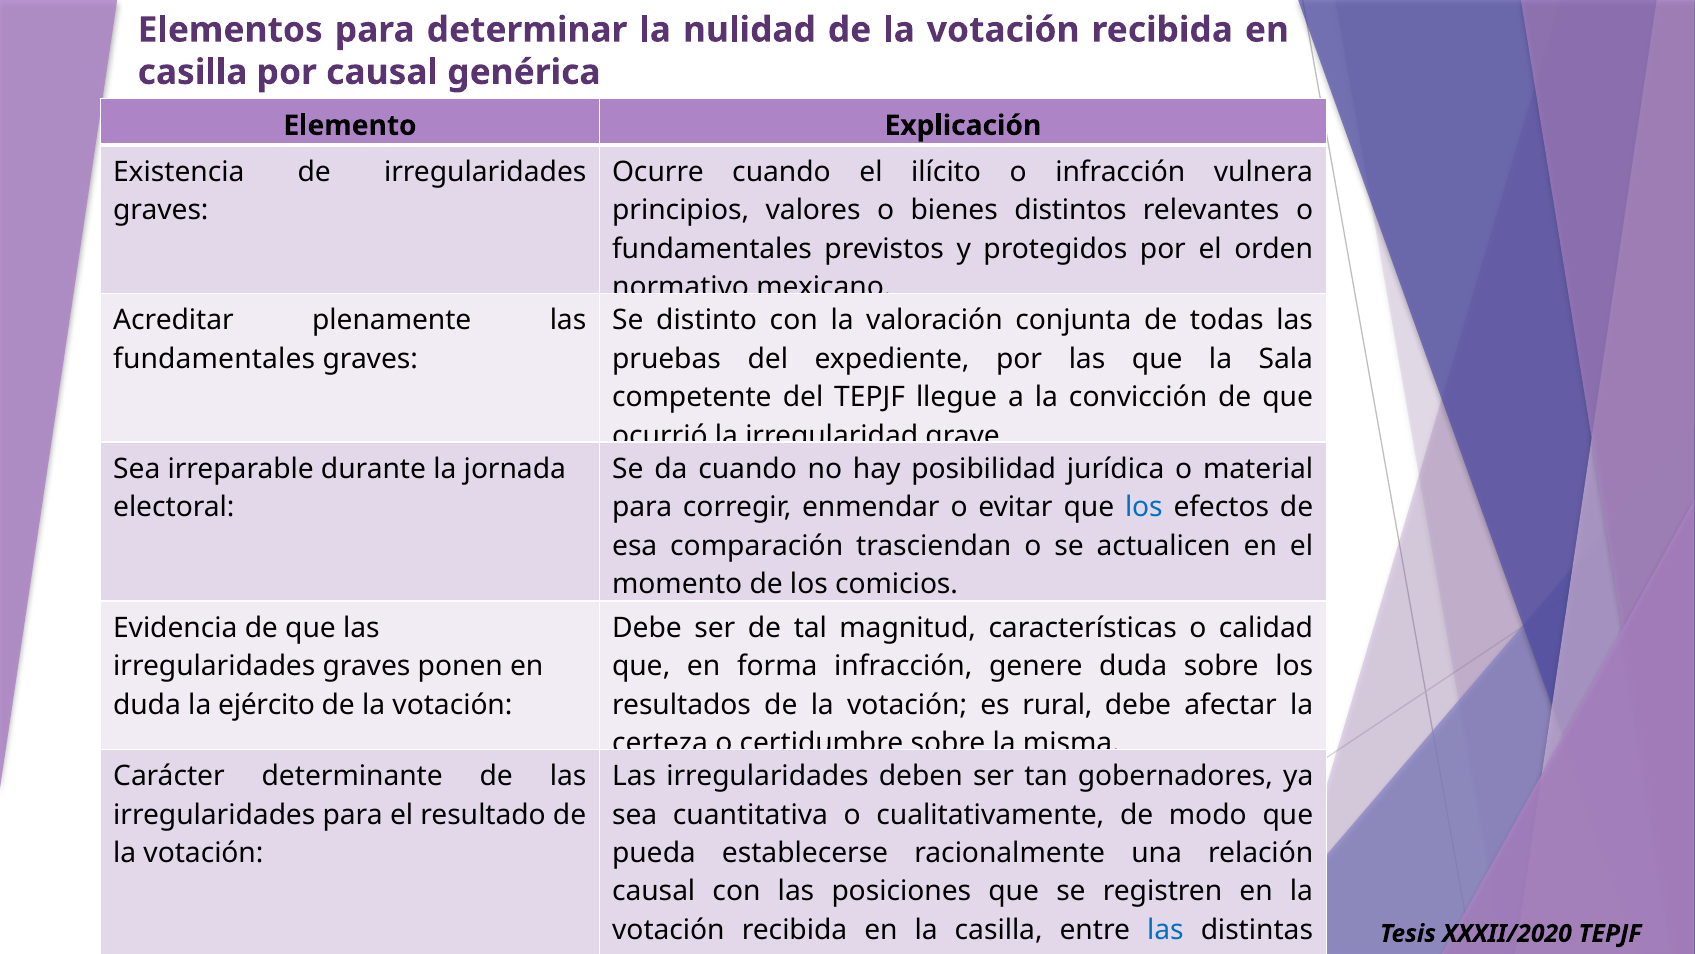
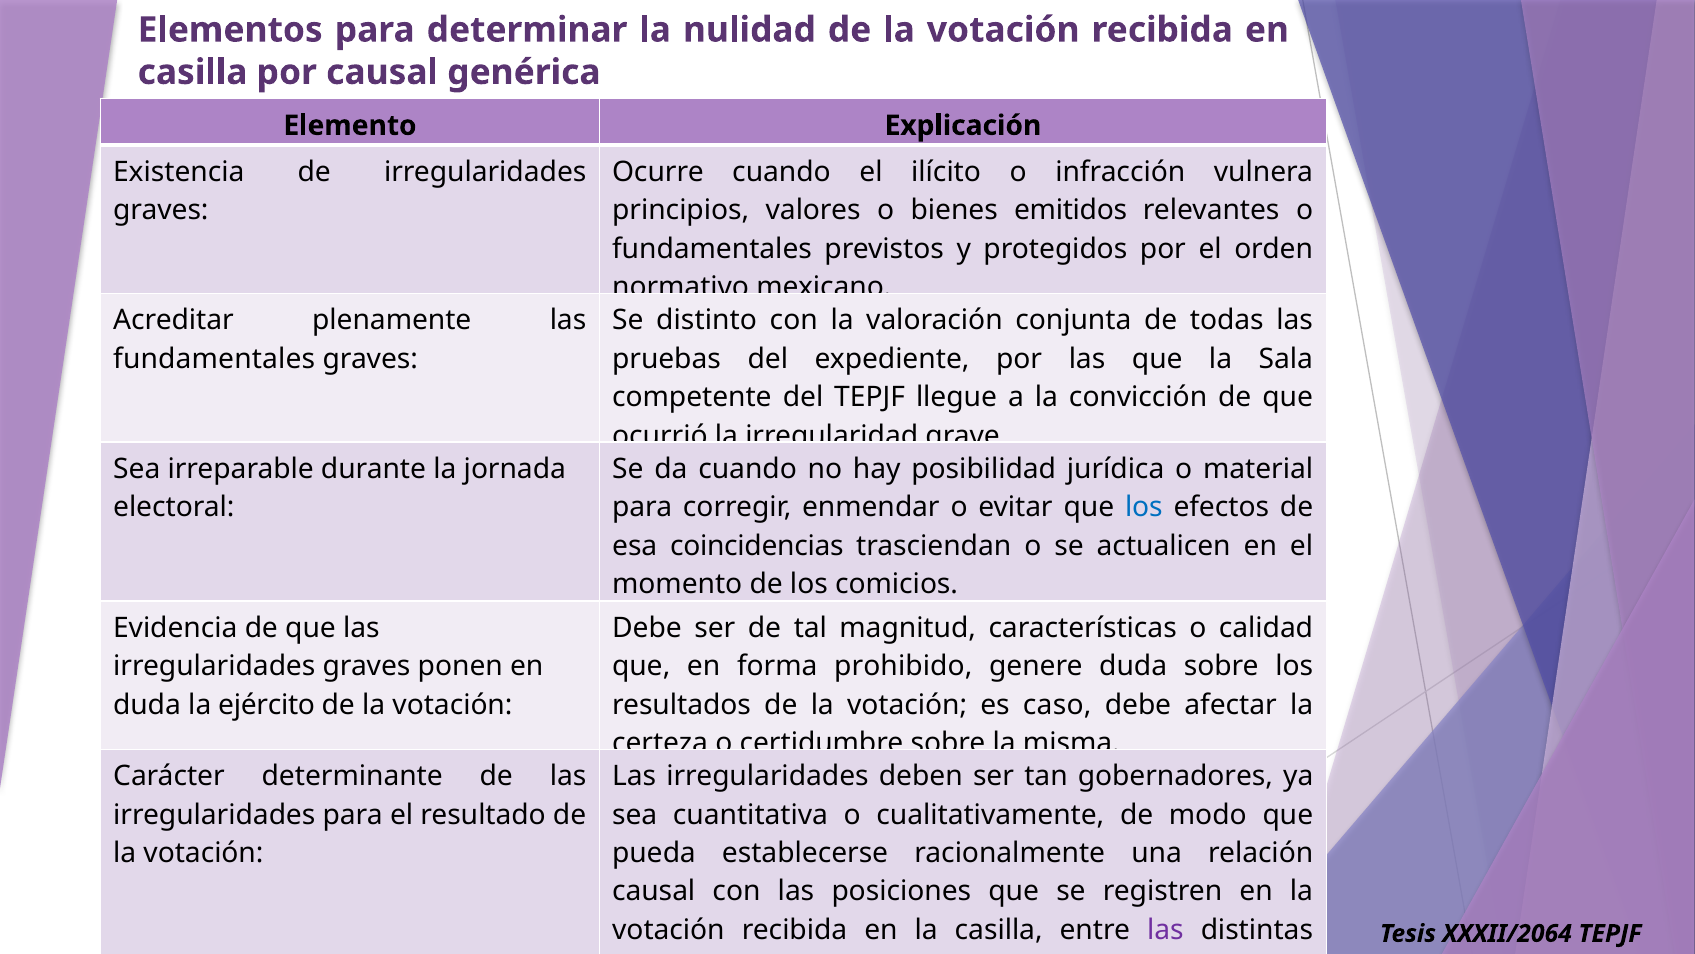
distintos: distintos -> emitidos (1071, 210)
comparación: comparación -> coincidencias (757, 545)
forma infracción: infracción -> prohibido (903, 666)
rural: rural -> caso (1057, 704)
las colour: blue -> purple (1165, 929)
XXXII/2020: XXXII/2020 -> XXXII/2064 (1507, 933)
